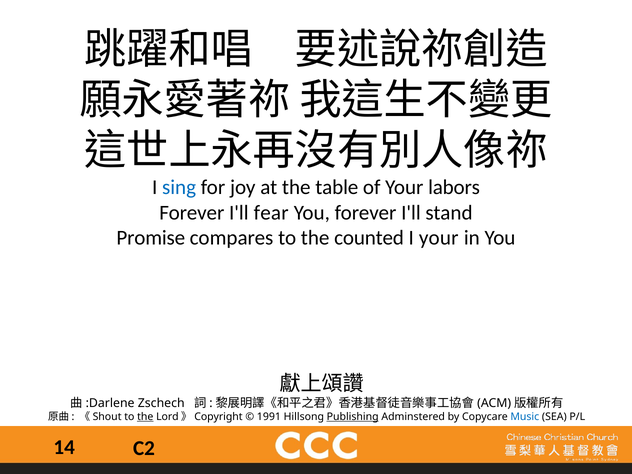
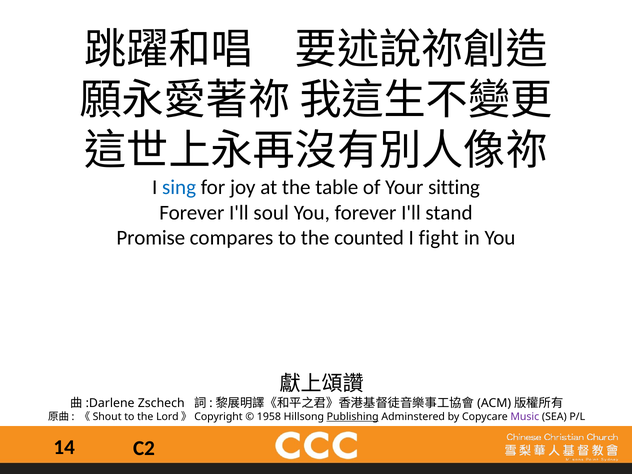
labors: labors -> sitting (454, 187)
fear: fear -> soul (271, 213)
I your: your -> fight (439, 238)
the underline: present -> none (145, 417)
1991: 1991 -> 1958 (269, 417)
Music colour: blue -> purple (525, 417)
